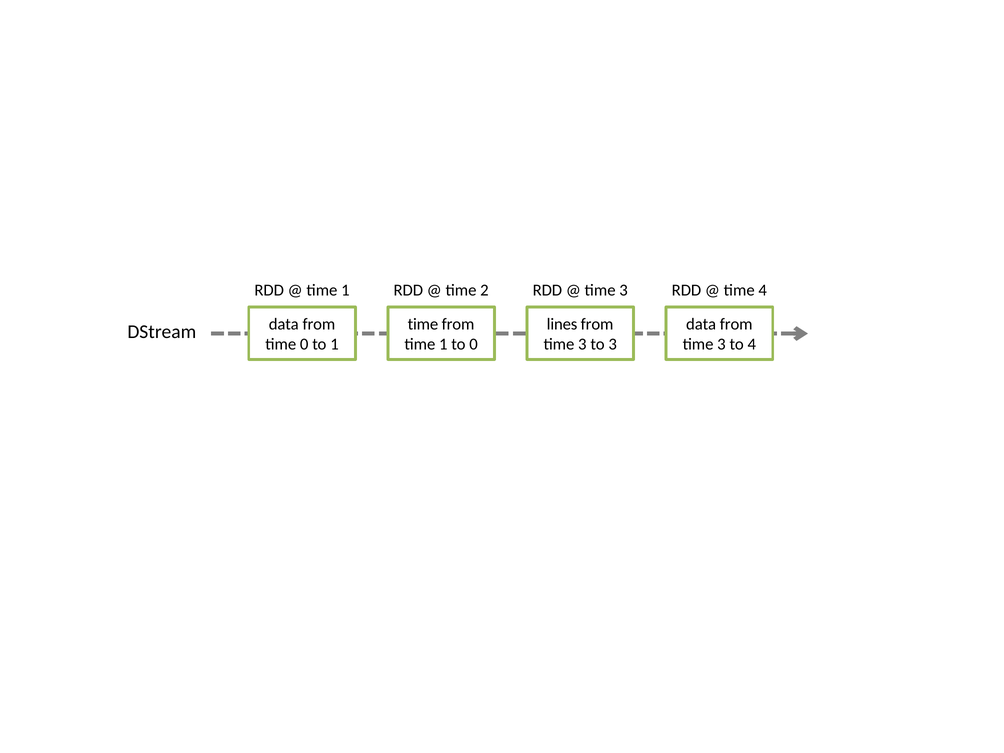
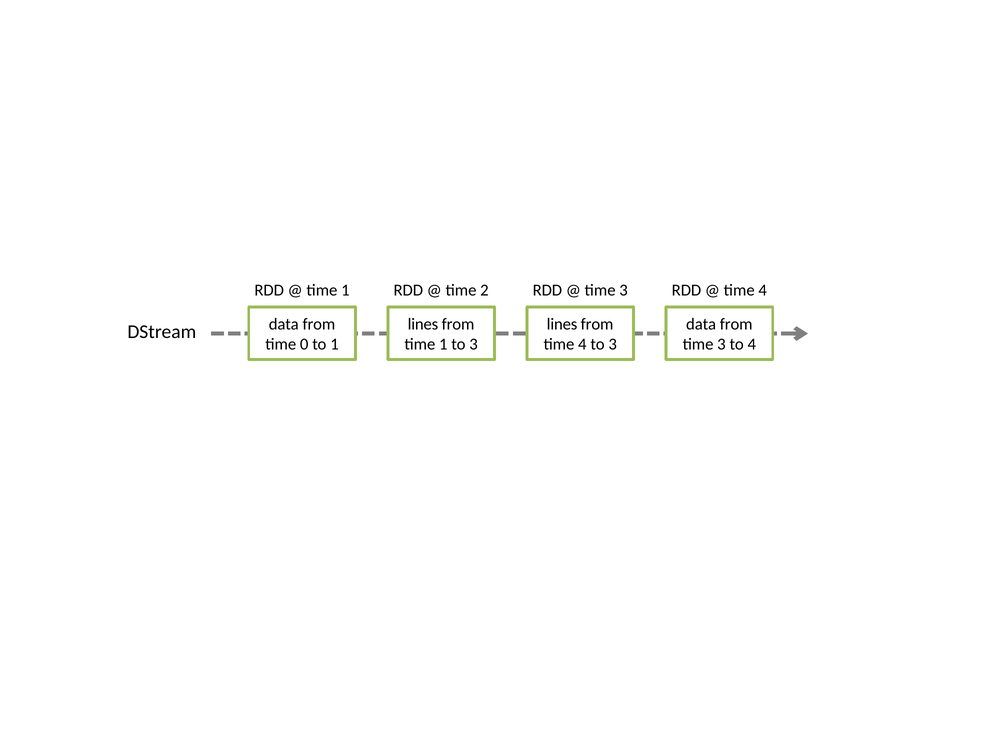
time: time -> lines (423, 324)
1 to 0: 0 -> 3 (474, 344)
3: 3 -> 4 (582, 344)
